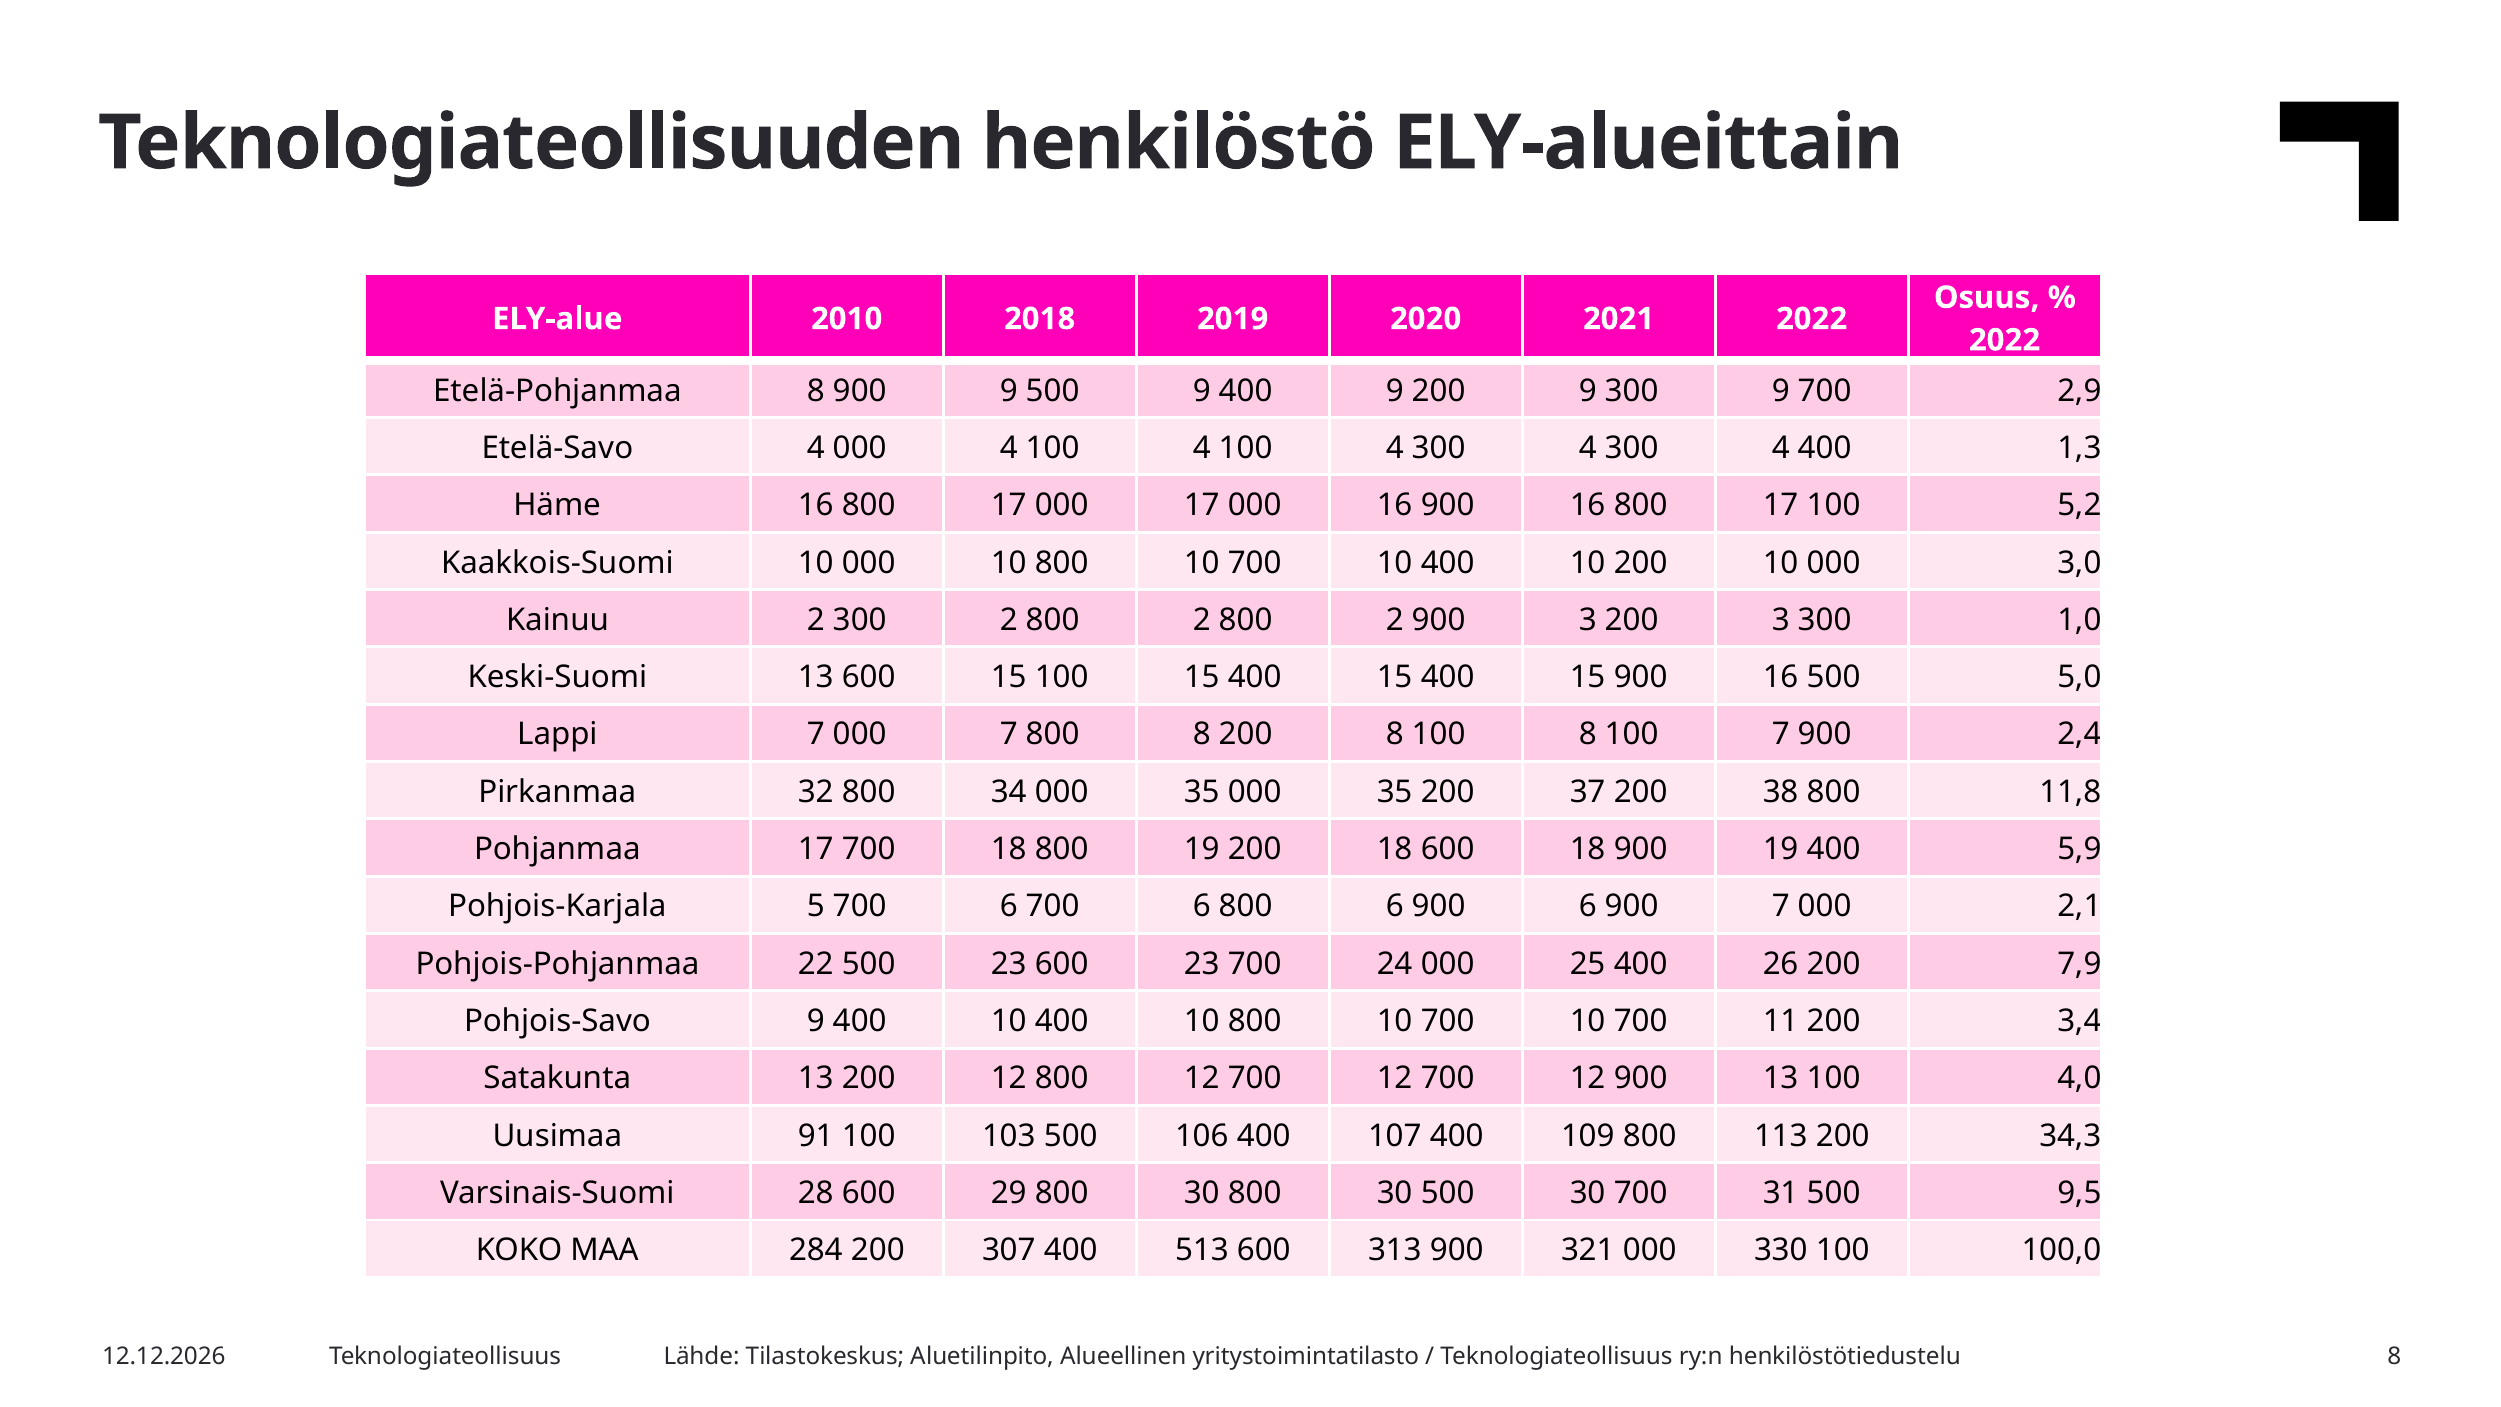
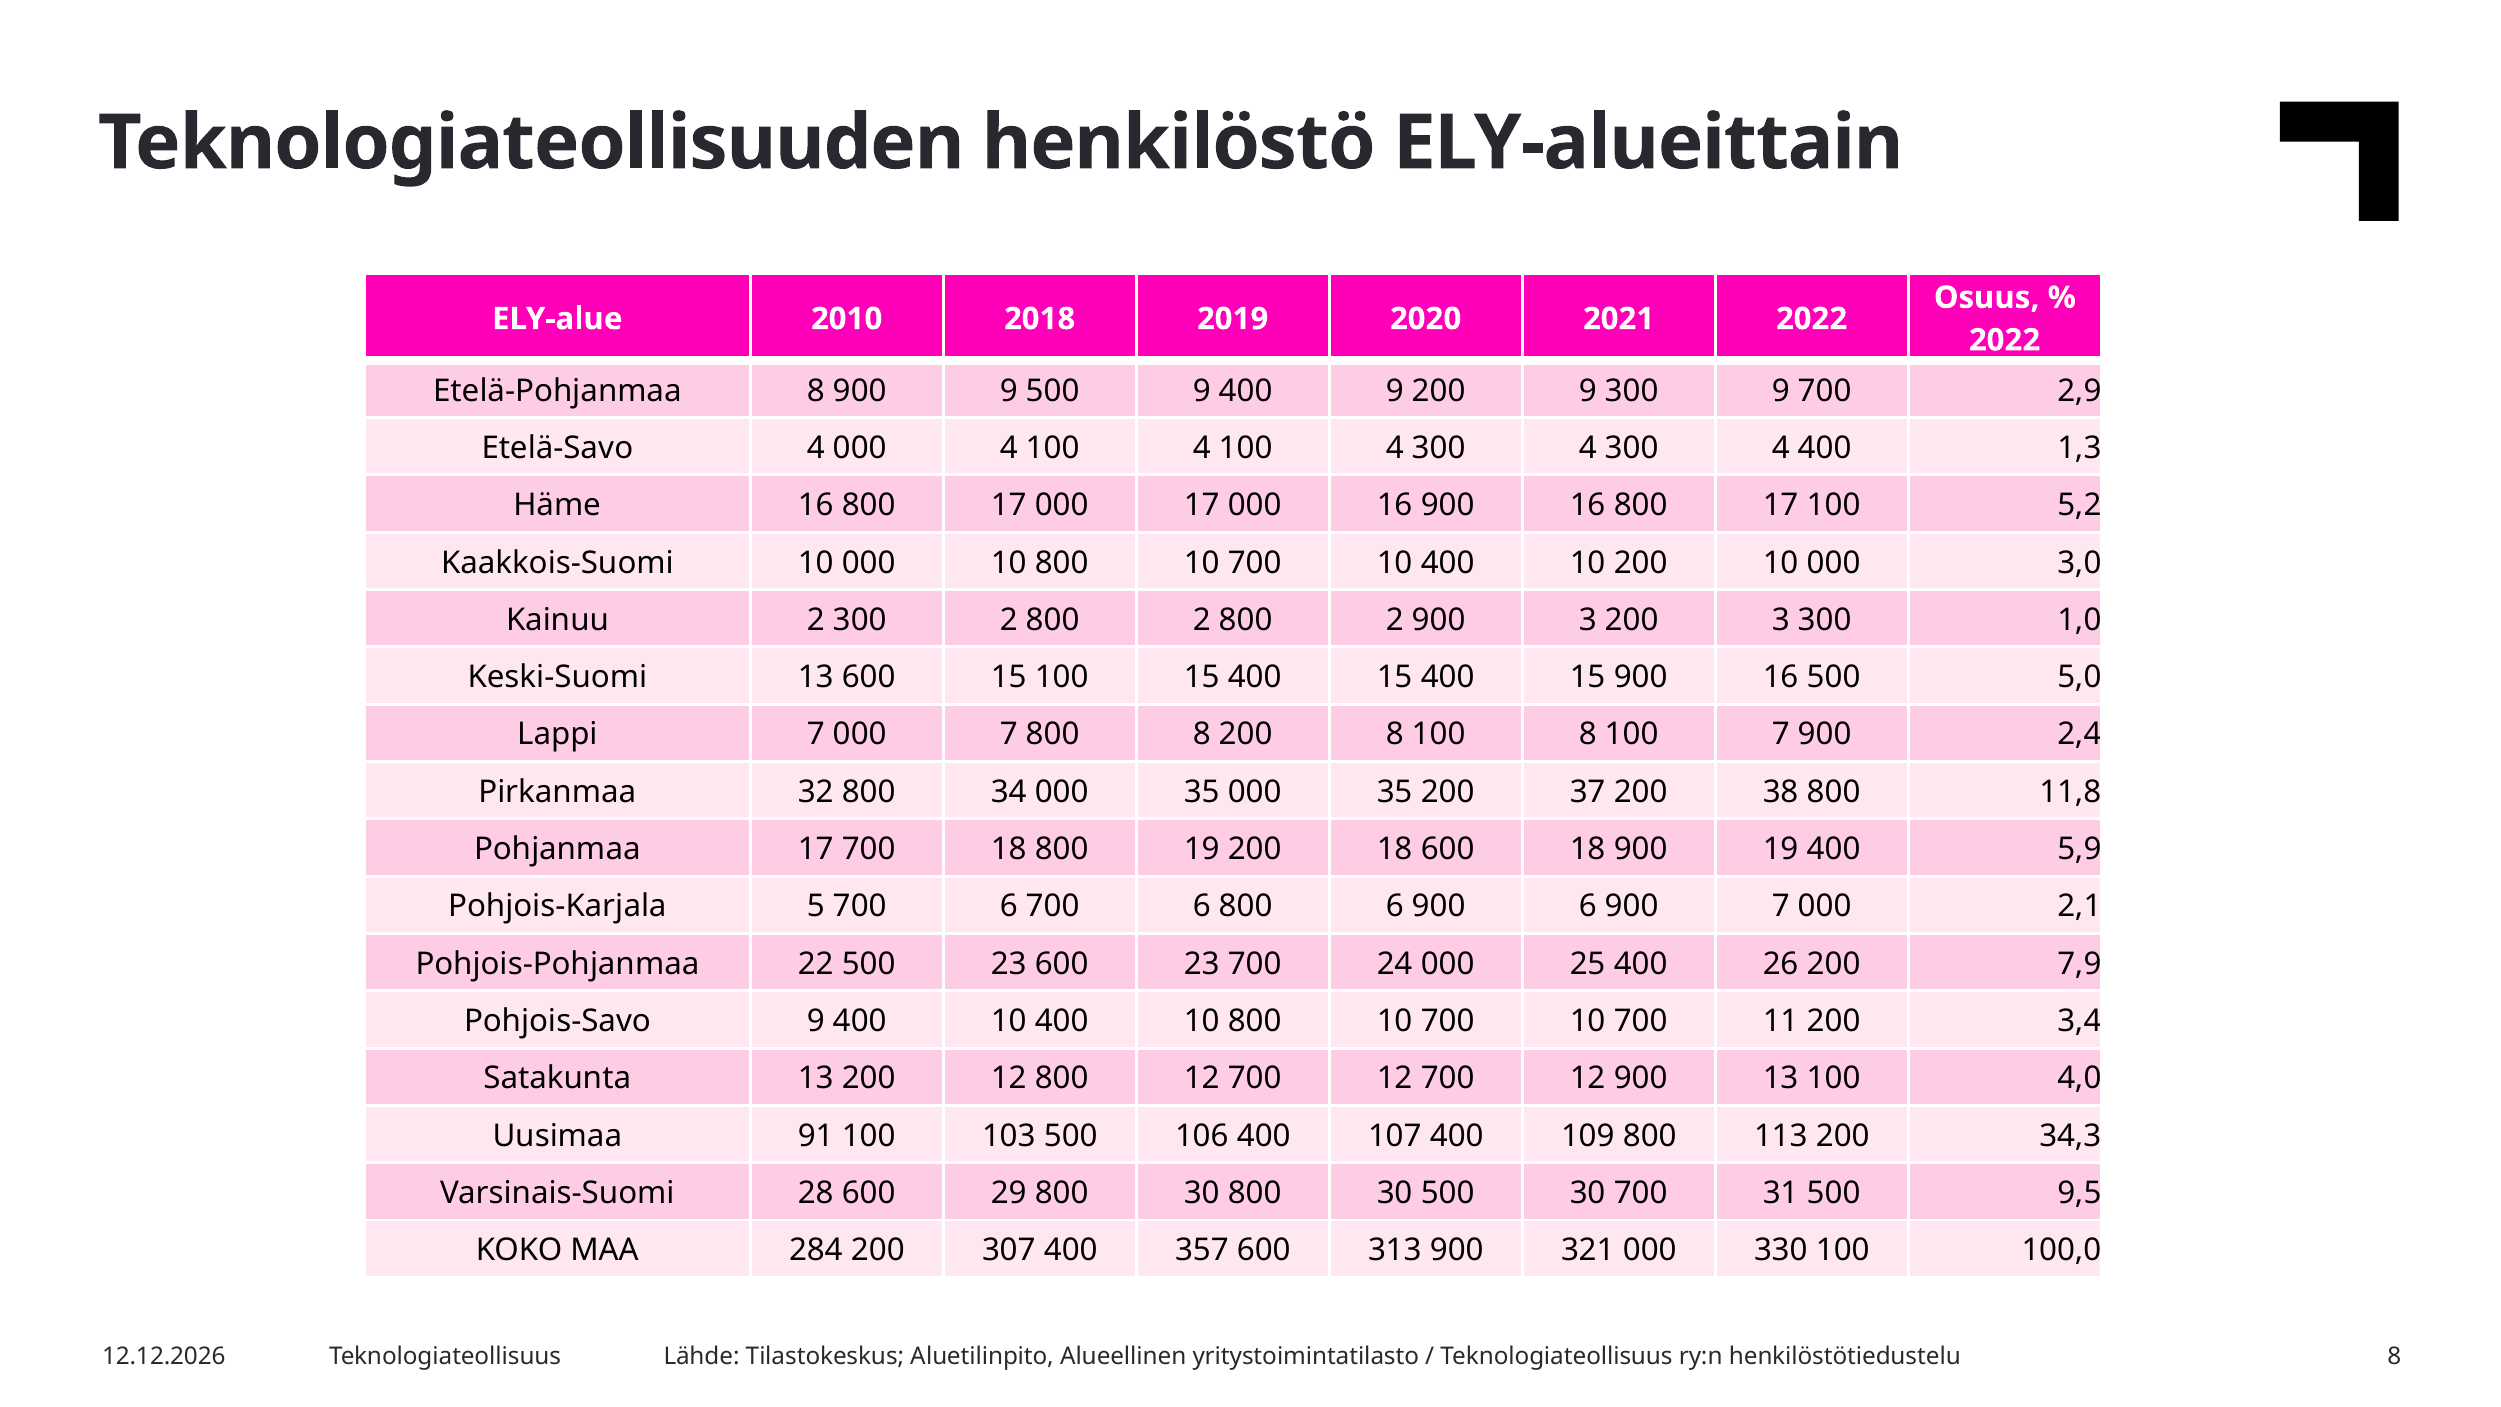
513: 513 -> 357 (1202, 1250)
